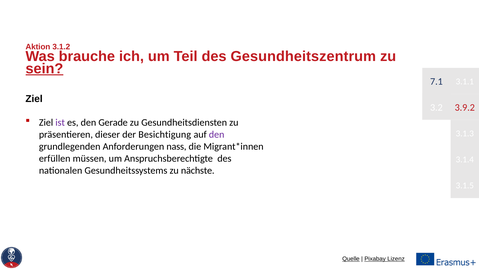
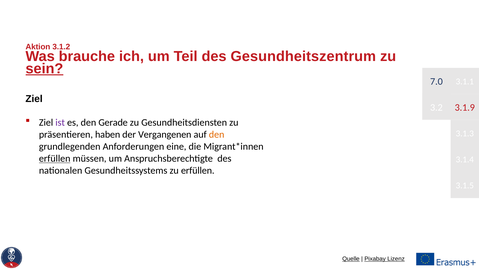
7.1: 7.1 -> 7.0 (436, 82)
3.9.2: 3.9.2 -> 3.1.9 (465, 108)
dieser: dieser -> haben (108, 135)
Besichtigung: Besichtigung -> Vergangenen (165, 135)
den colour: purple -> orange (217, 135)
nass: nass -> eine (176, 147)
erfüllen underline: none -> present (55, 159)
zu nächste: nächste -> erfüllen (198, 171)
